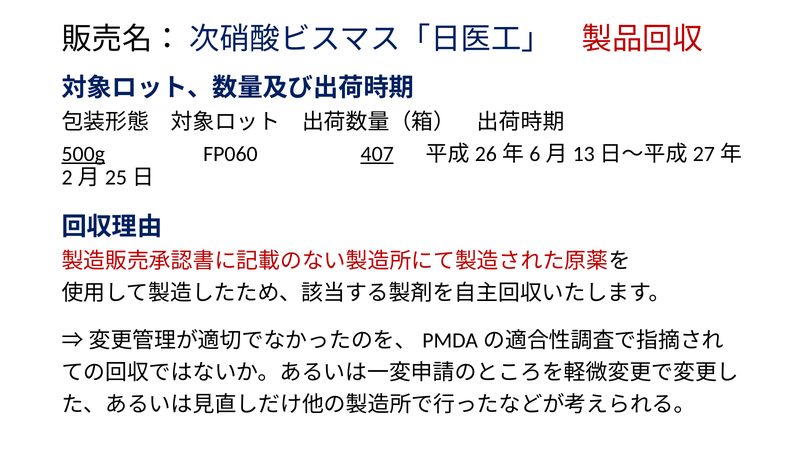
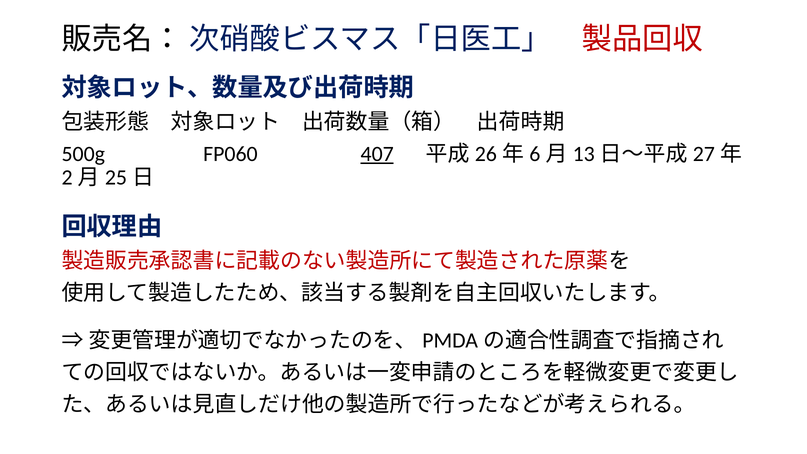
500g underline: present -> none (83, 154)
